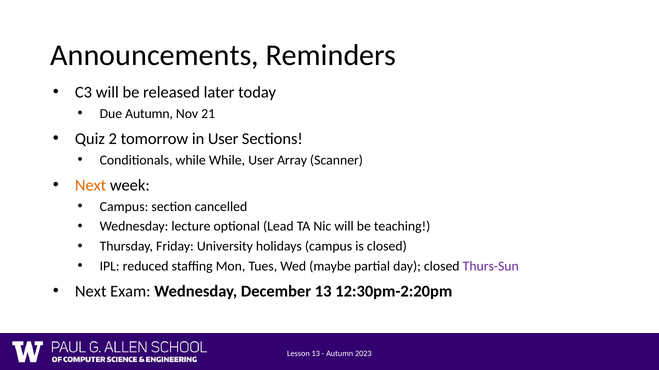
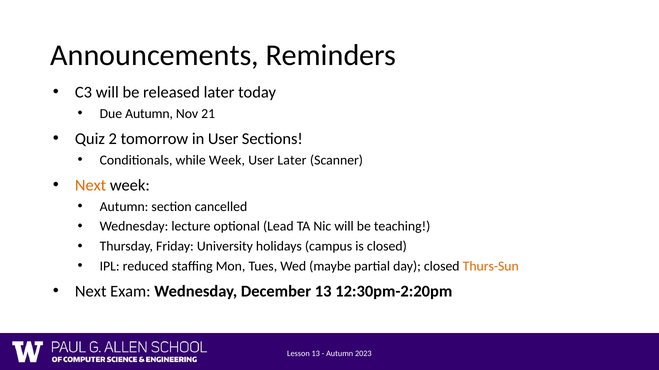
while While: While -> Week (227, 160)
User Array: Array -> Later (292, 160)
Campus: Campus -> Autumn (124, 207)
Thurs-Sun colour: purple -> orange (491, 267)
